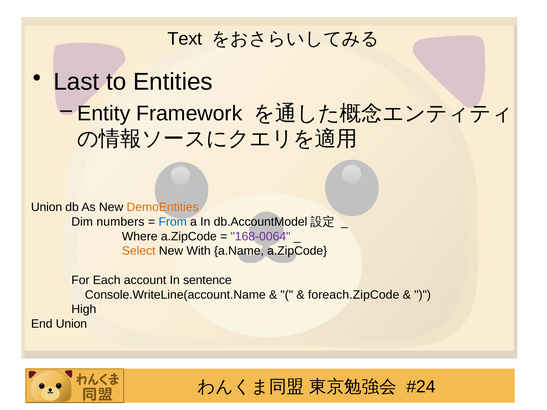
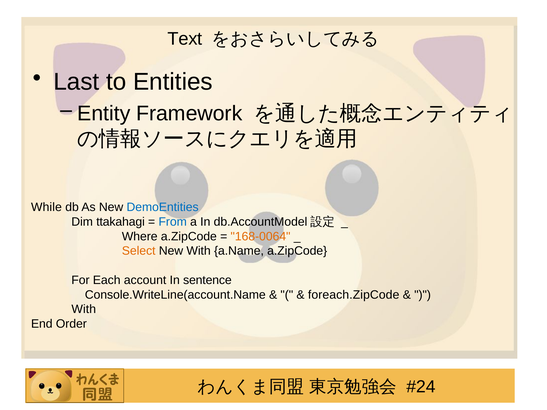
Union: Union -> While (46, 207)
DemoEntities colour: orange -> blue (163, 207)
numbers: numbers -> ttakahagi (121, 222)
168-0064 colour: purple -> orange (261, 237)
High: High -> With (84, 309)
End Union: Union -> Order (71, 324)
